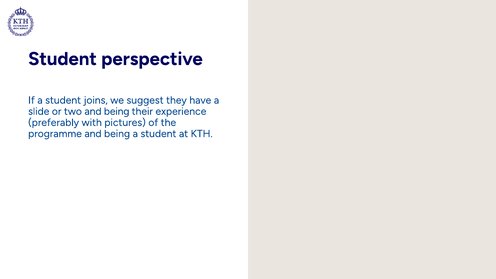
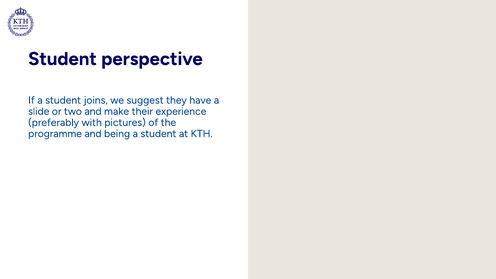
two and being: being -> make (117, 111)
